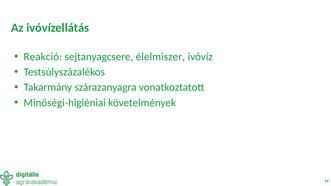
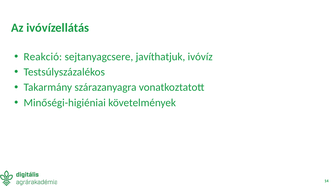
élelmiszer: élelmiszer -> javíthatjuk (160, 57)
